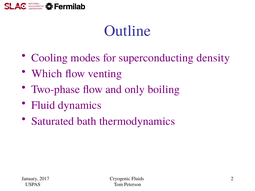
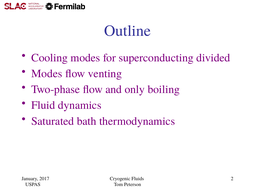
density: density -> divided (213, 58)
Which: Which -> Modes (47, 74)
